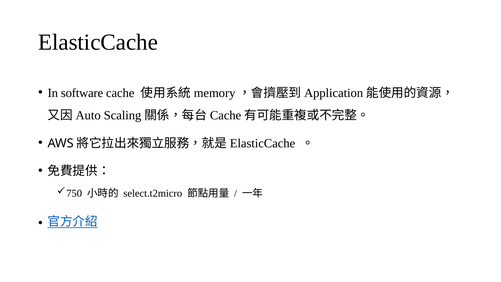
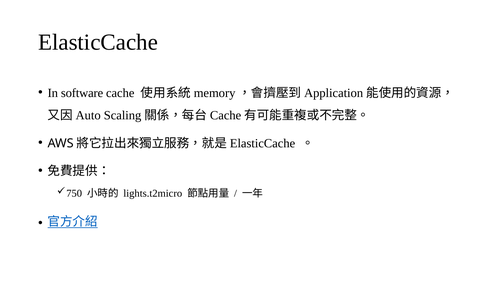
select.t2micro: select.t2micro -> lights.t2micro (153, 193)
